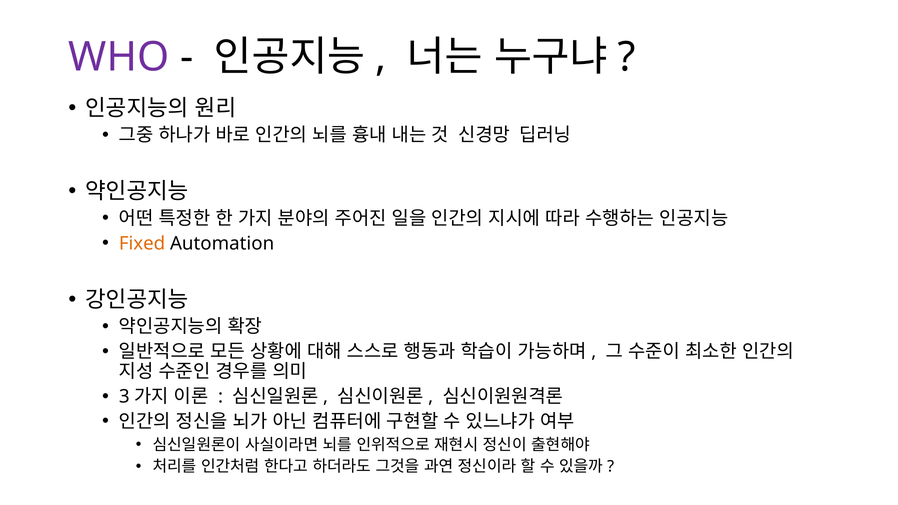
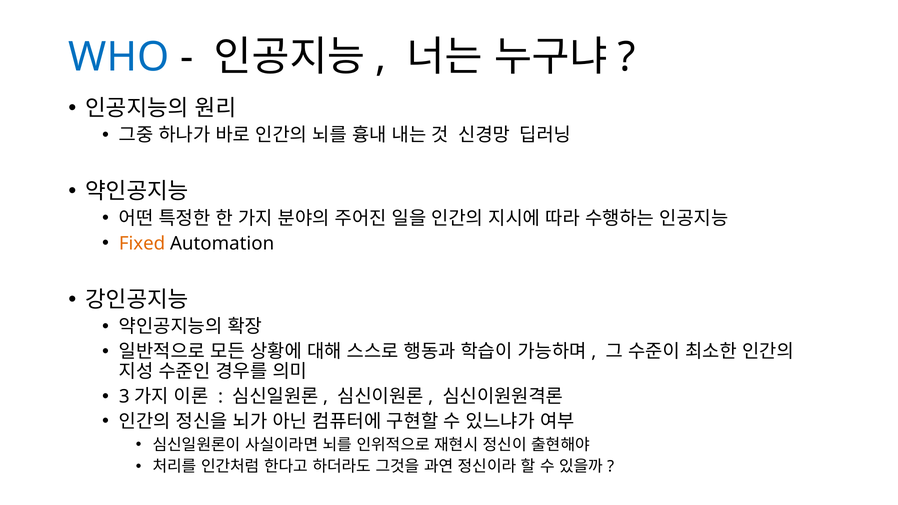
WHO colour: purple -> blue (119, 57)
